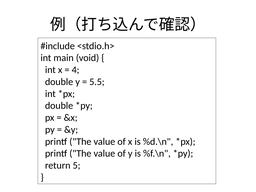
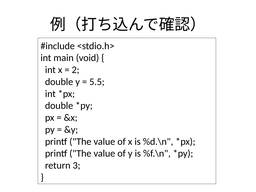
4: 4 -> 2 (76, 70)
5: 5 -> 3 (77, 165)
